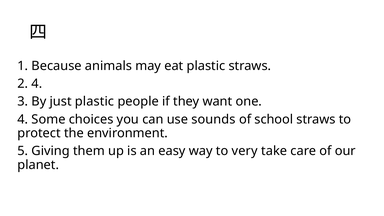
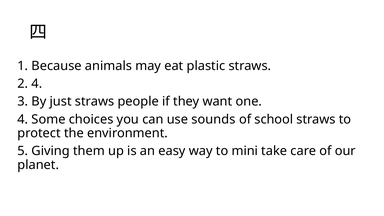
just plastic: plastic -> straws (95, 101)
very: very -> mini (245, 151)
